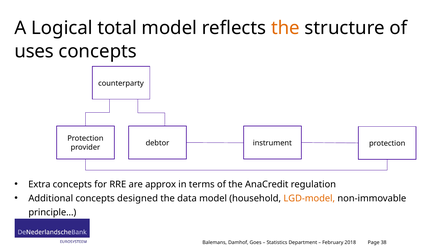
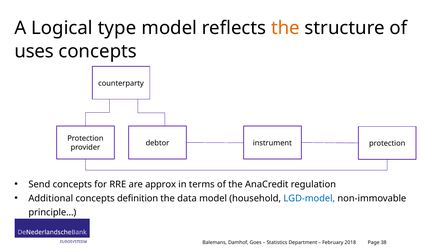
total: total -> type (117, 28)
Extra: Extra -> Send (39, 184)
designed: designed -> definition (138, 198)
LGD-model colour: orange -> blue (309, 198)
